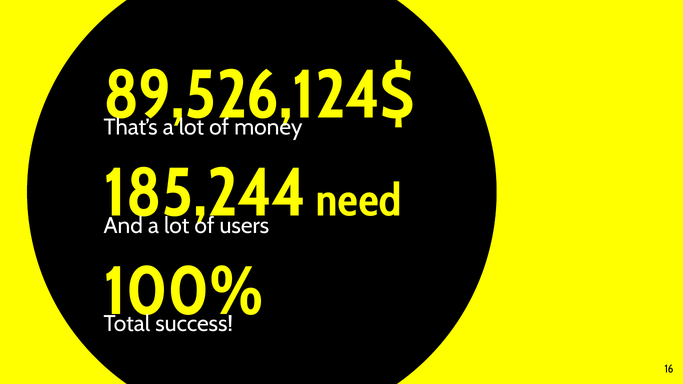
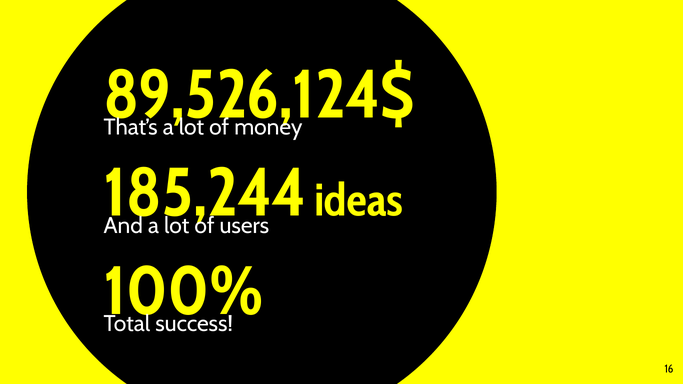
need: need -> ideas (359, 201)
